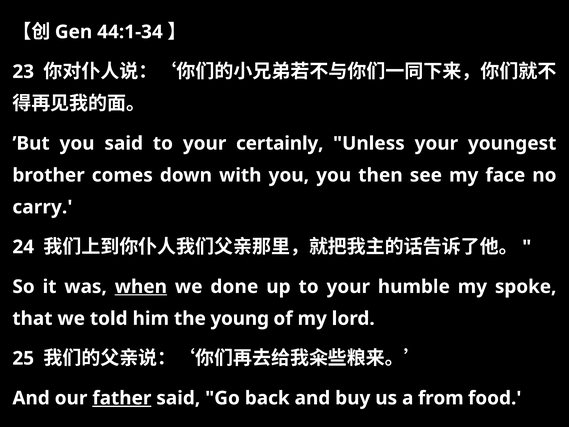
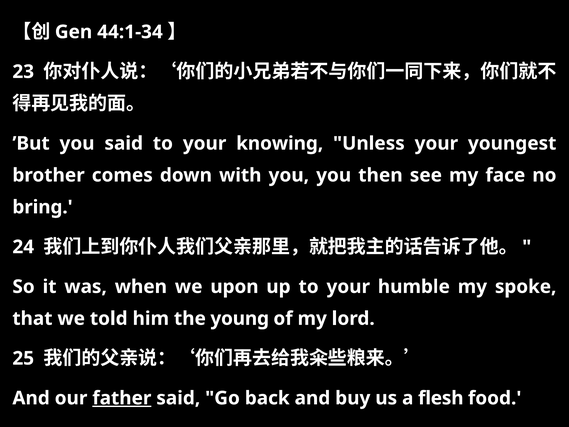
certainly: certainly -> knowing (280, 143)
carry: carry -> bring (43, 207)
when underline: present -> none (141, 287)
done: done -> upon (234, 287)
from: from -> flesh (441, 398)
